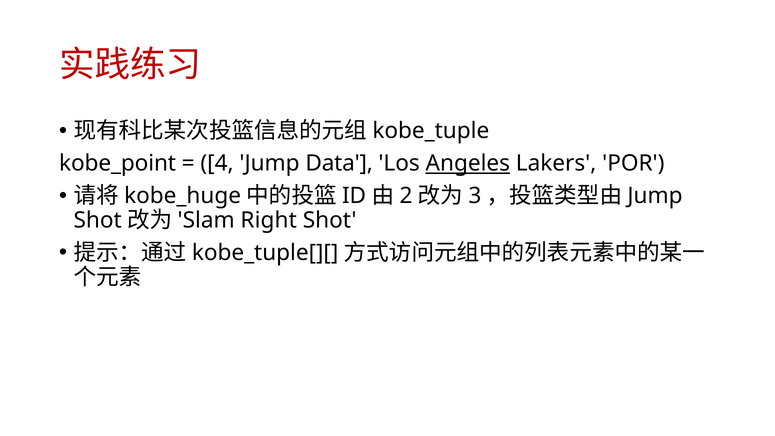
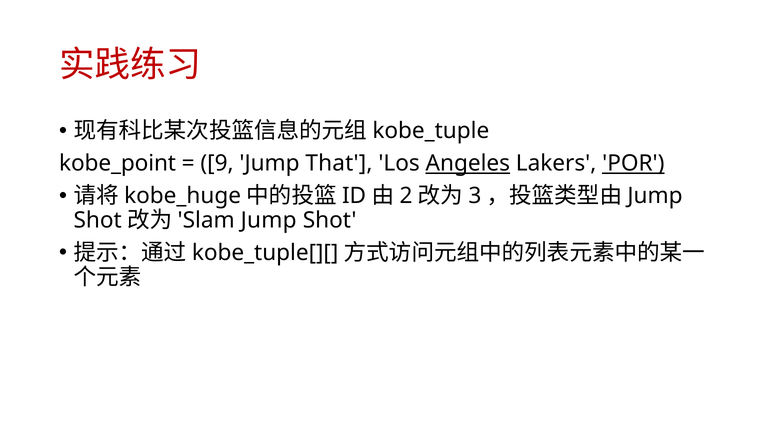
4: 4 -> 9 (217, 163)
Data: Data -> That (339, 163)
POR underline: none -> present (633, 163)
Right: Right -> Jump (269, 220)
